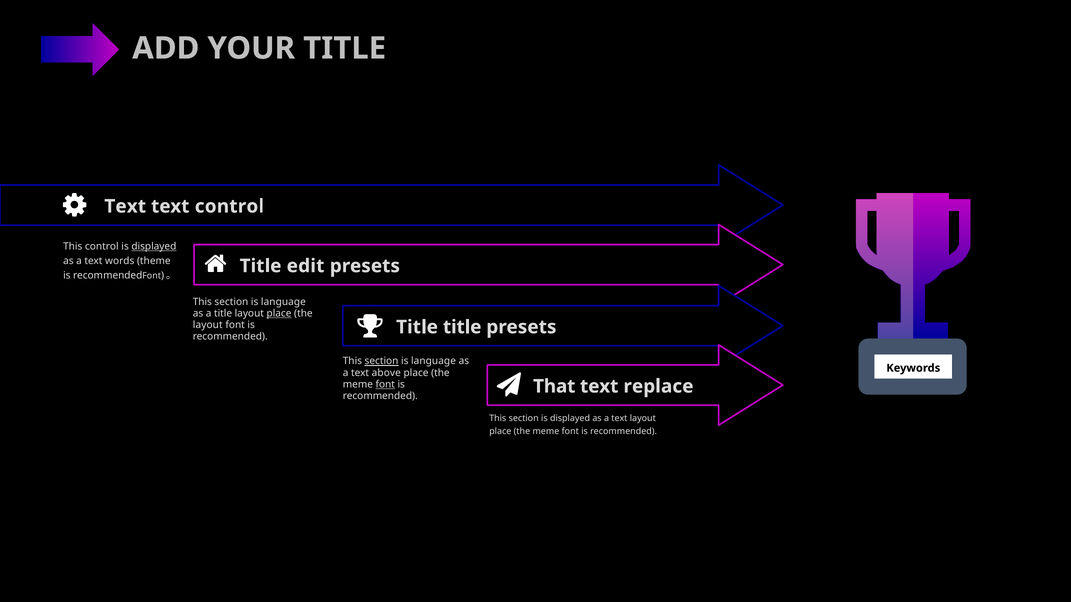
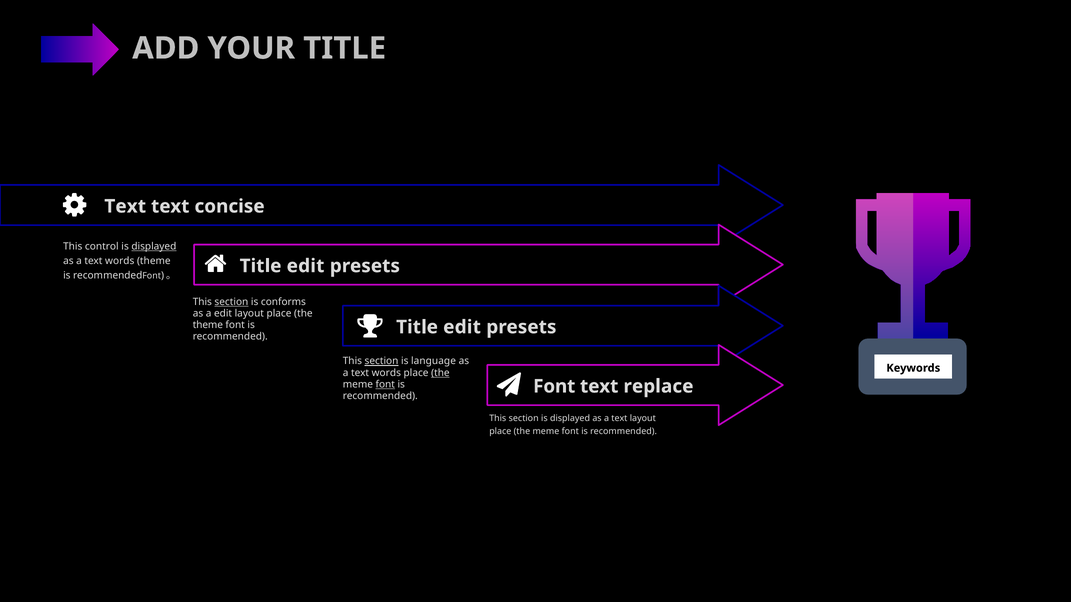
text control: control -> concise (230, 207)
section underline: none -> present (231, 302)
language: language -> conforms (283, 302)
a title: title -> edit (223, 314)
place underline: present -> none (279, 314)
layout: layout -> theme (208, 325)
title: title -> edit (462, 327)
above: above -> words (386, 373)
the underline: none -> present (440, 373)
That: That -> Font (554, 387)
